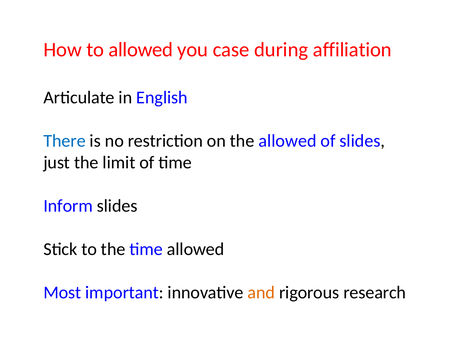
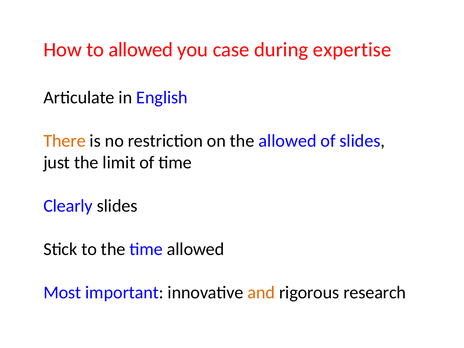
affiliation: affiliation -> expertise (352, 50)
There colour: blue -> orange (65, 141)
Inform: Inform -> Clearly (68, 206)
